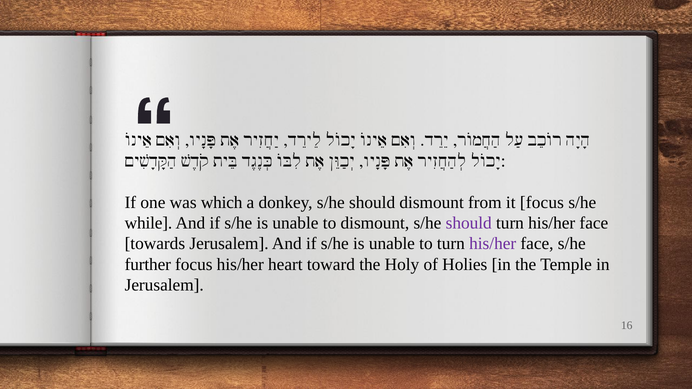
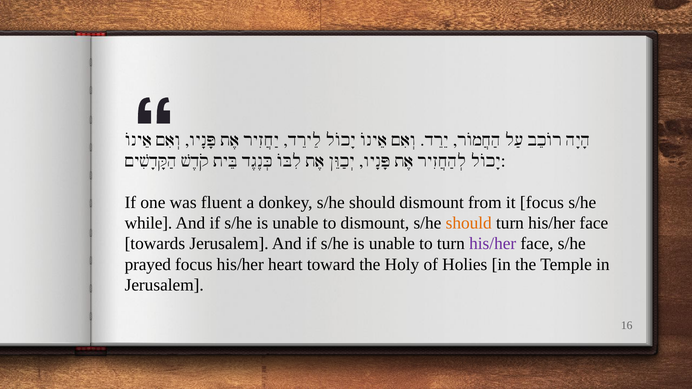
which: which -> fluent (221, 202)
should colour: purple -> orange (469, 223)
further: further -> prayed (148, 265)
